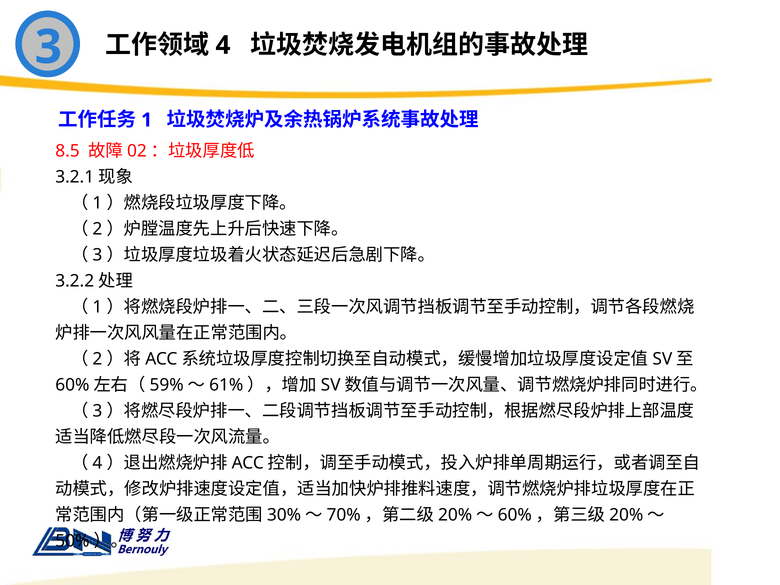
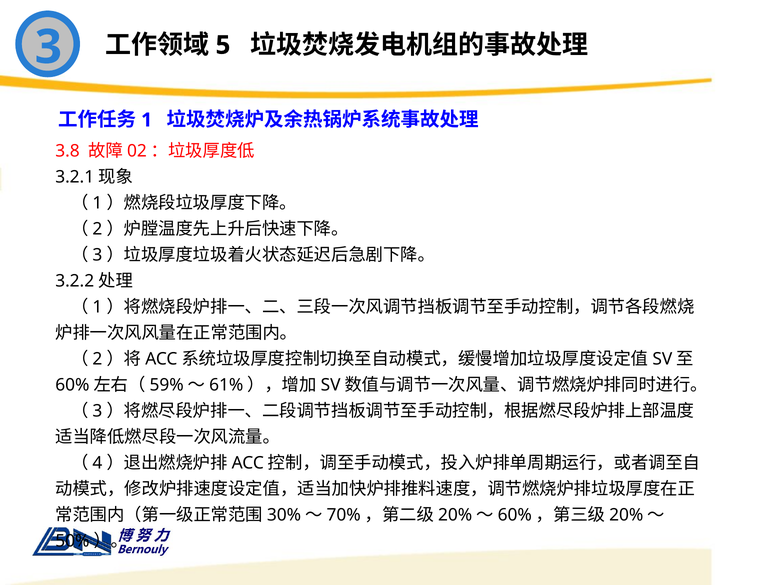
4: 4 -> 5 (223, 45)
8.5: 8.5 -> 3.8 (68, 151)
